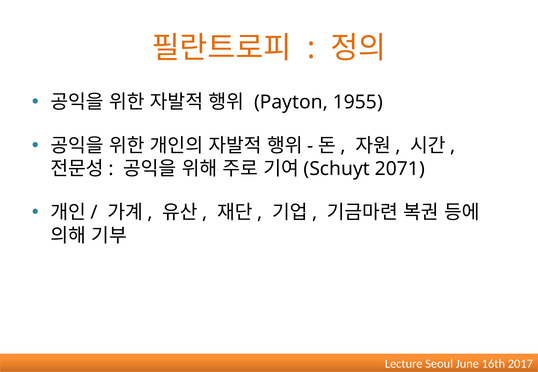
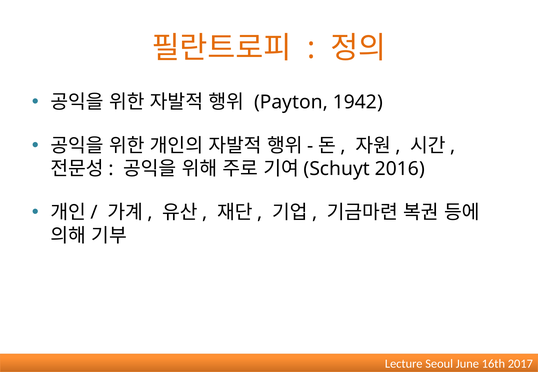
1955: 1955 -> 1942 (358, 102)
2071: 2071 -> 2016 (400, 169)
